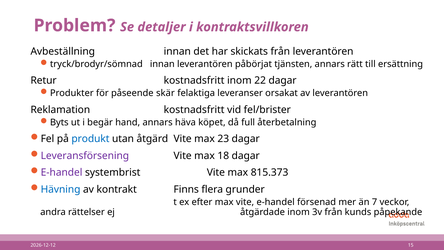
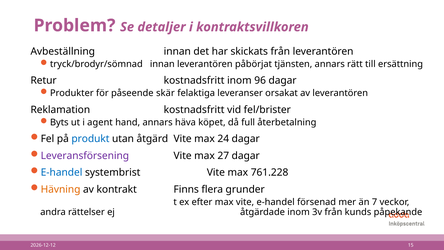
22: 22 -> 96 (260, 80)
begär: begär -> agent (100, 122)
23: 23 -> 24 (223, 139)
18: 18 -> 27 (223, 156)
E-handel colour: purple -> blue (62, 172)
815.373: 815.373 -> 761.228 (270, 172)
Hävning colour: blue -> orange (61, 189)
